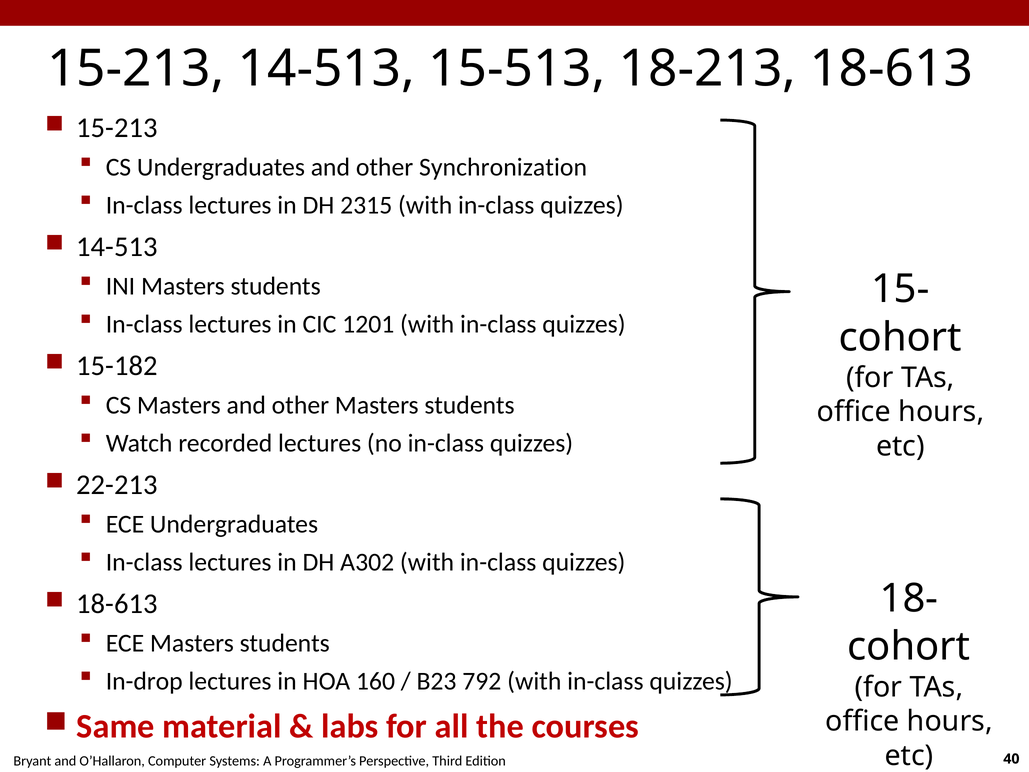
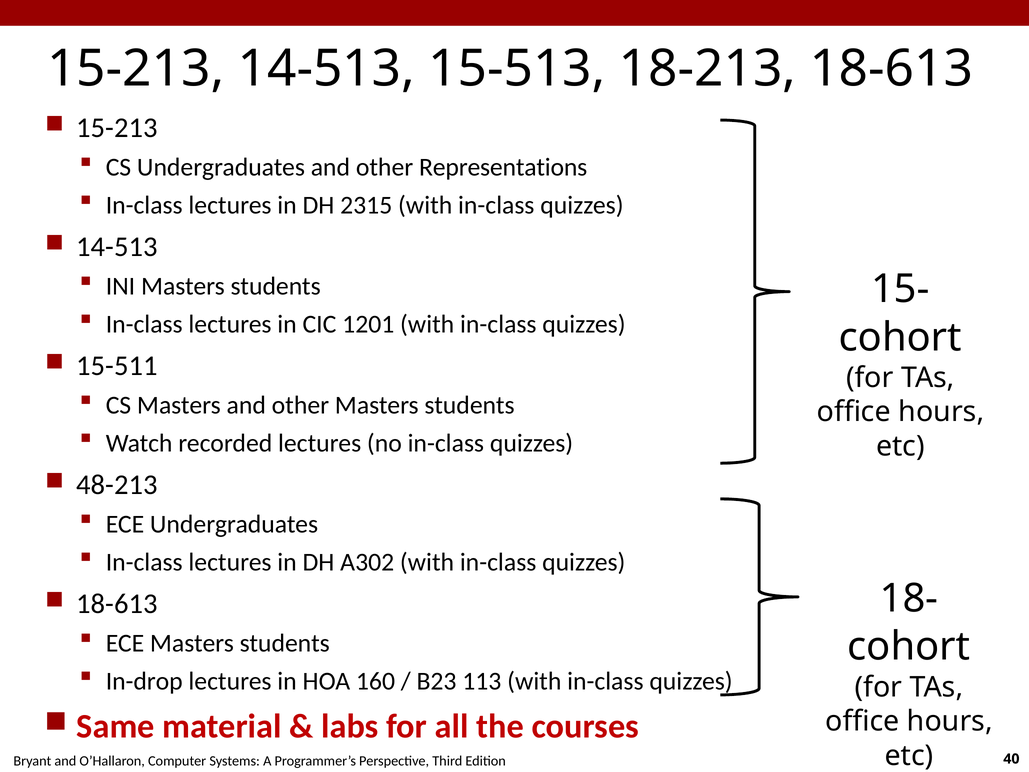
Synchronization: Synchronization -> Representations (503, 167)
15-182: 15-182 -> 15-511 (117, 366)
22-213: 22-213 -> 48-213 (117, 484)
792: 792 -> 113 (482, 681)
